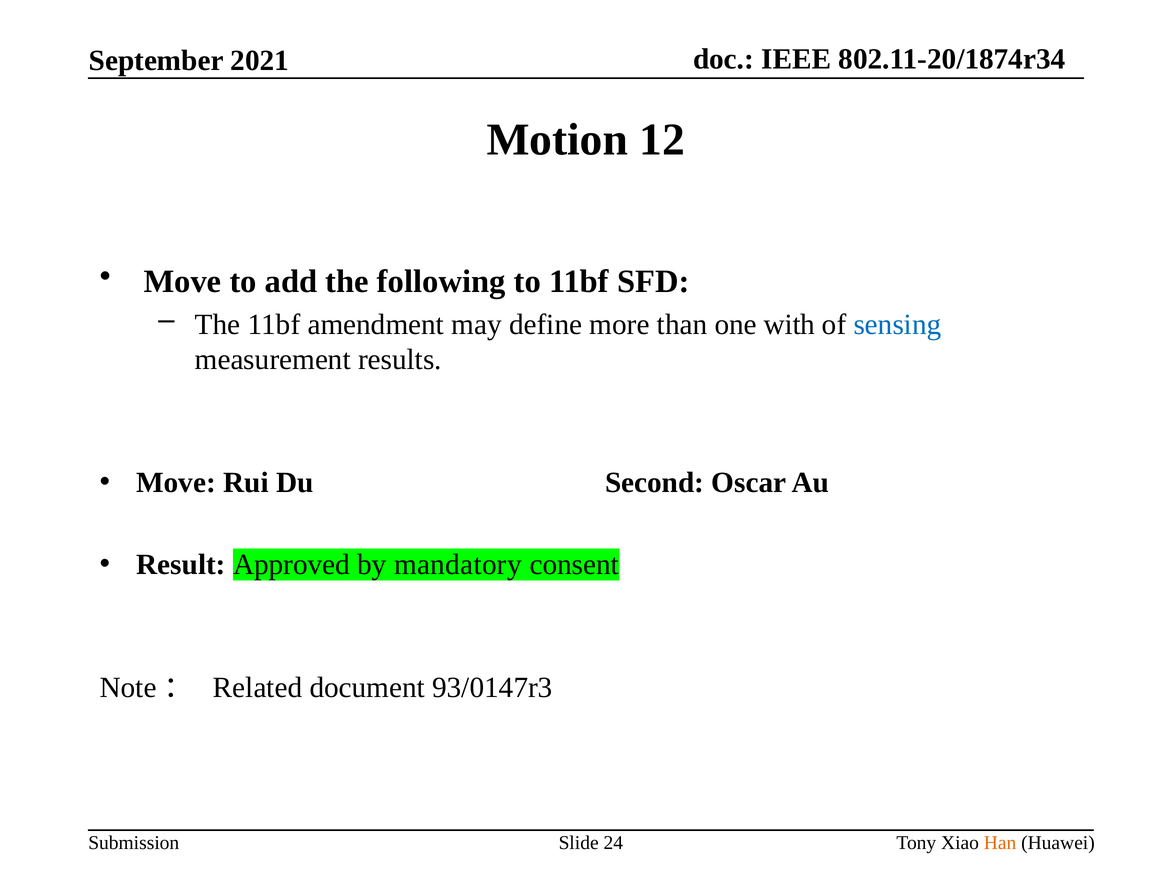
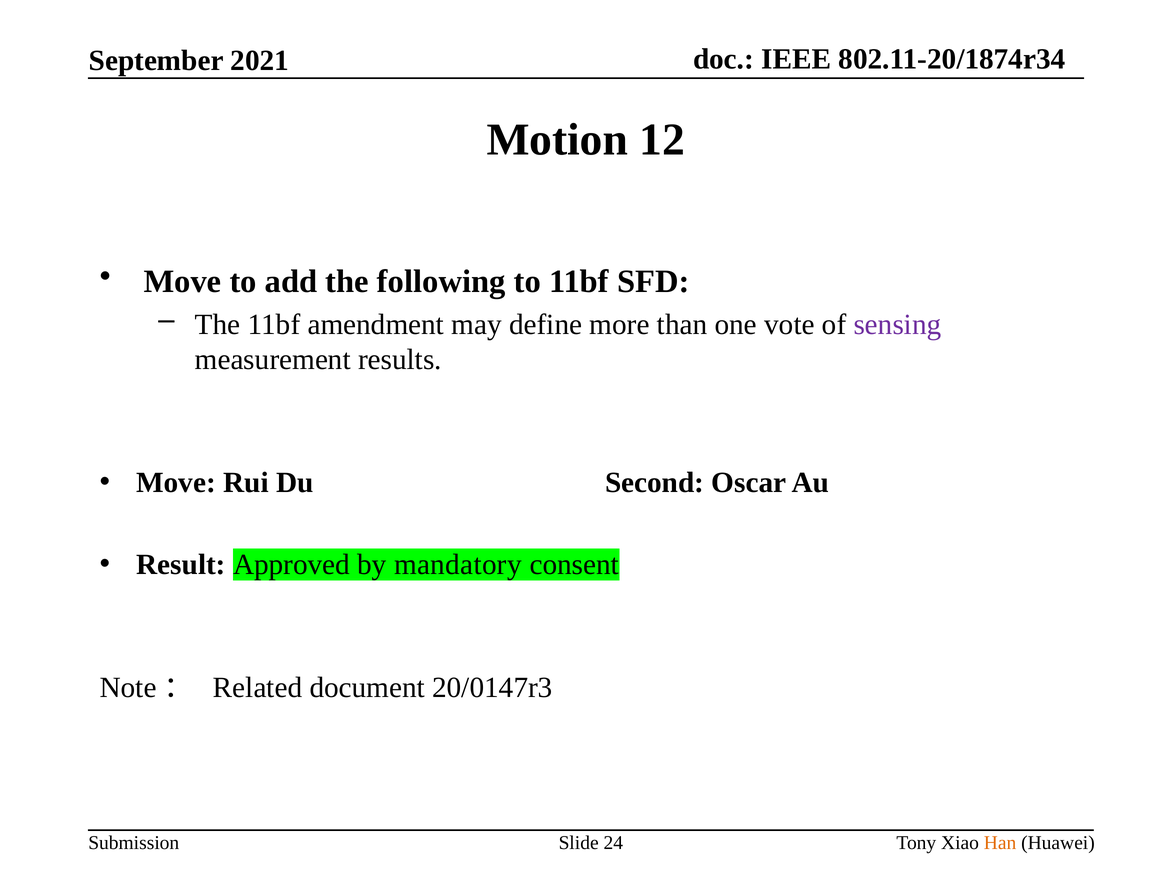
with: with -> vote (789, 324)
sensing colour: blue -> purple (897, 324)
93/0147r3: 93/0147r3 -> 20/0147r3 (492, 688)
